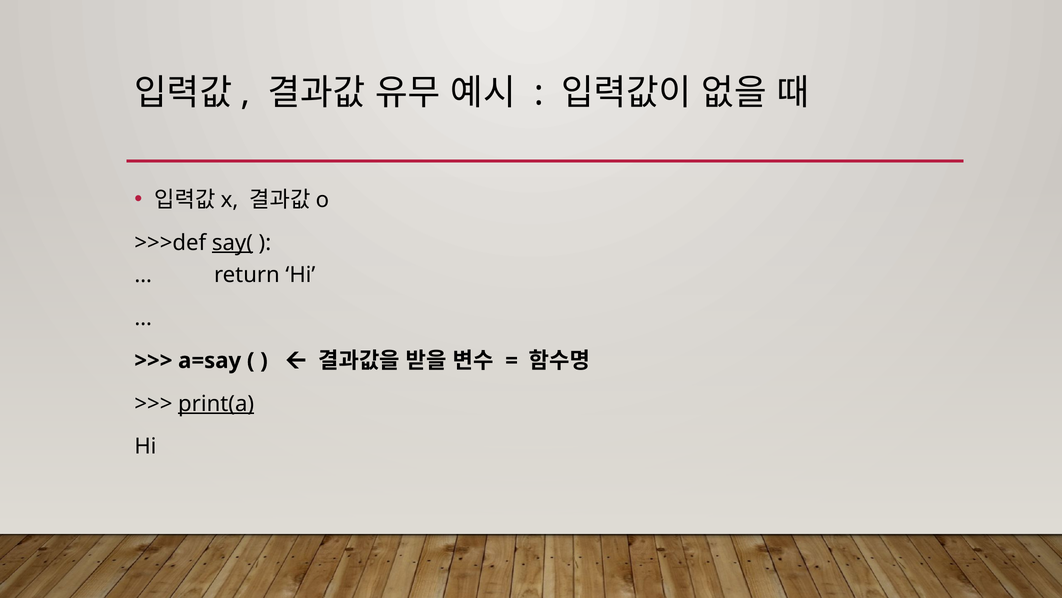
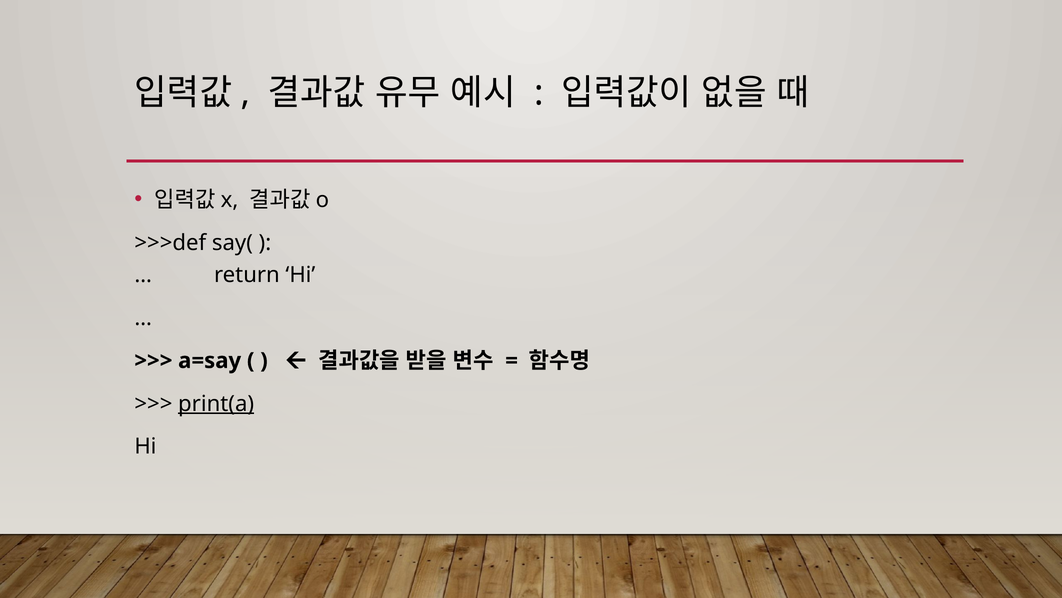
say( underline: present -> none (232, 243)
